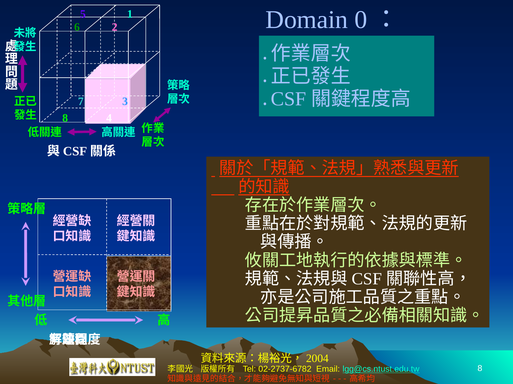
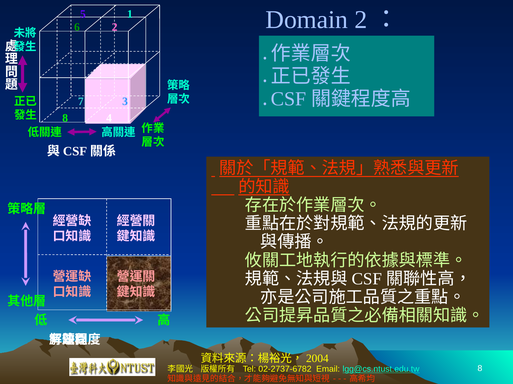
Domain 0: 0 -> 2 (361, 20)
